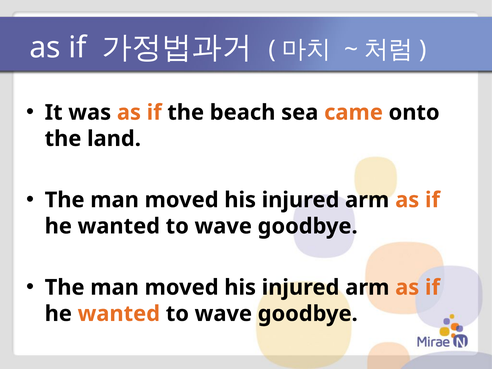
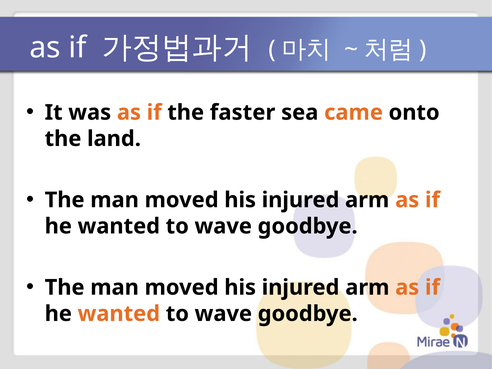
beach: beach -> faster (243, 112)
